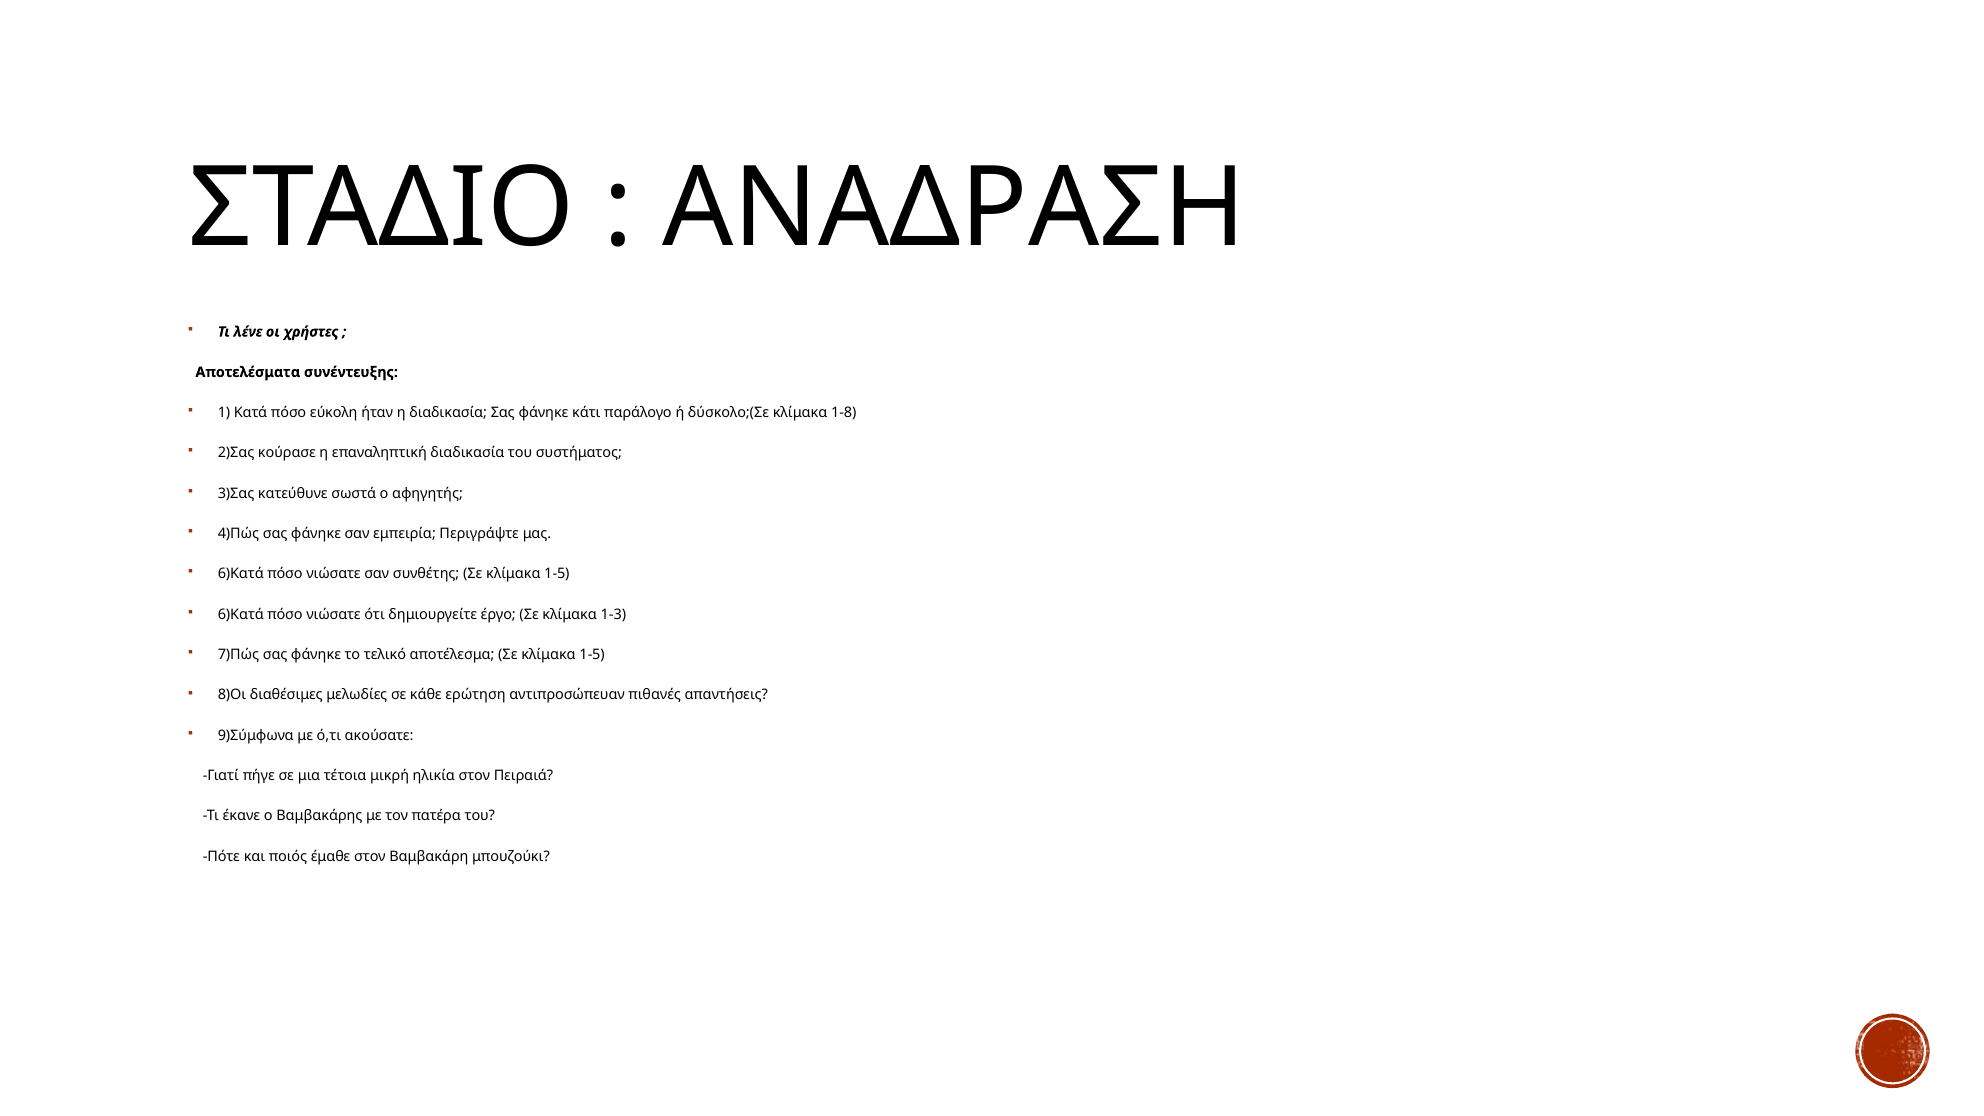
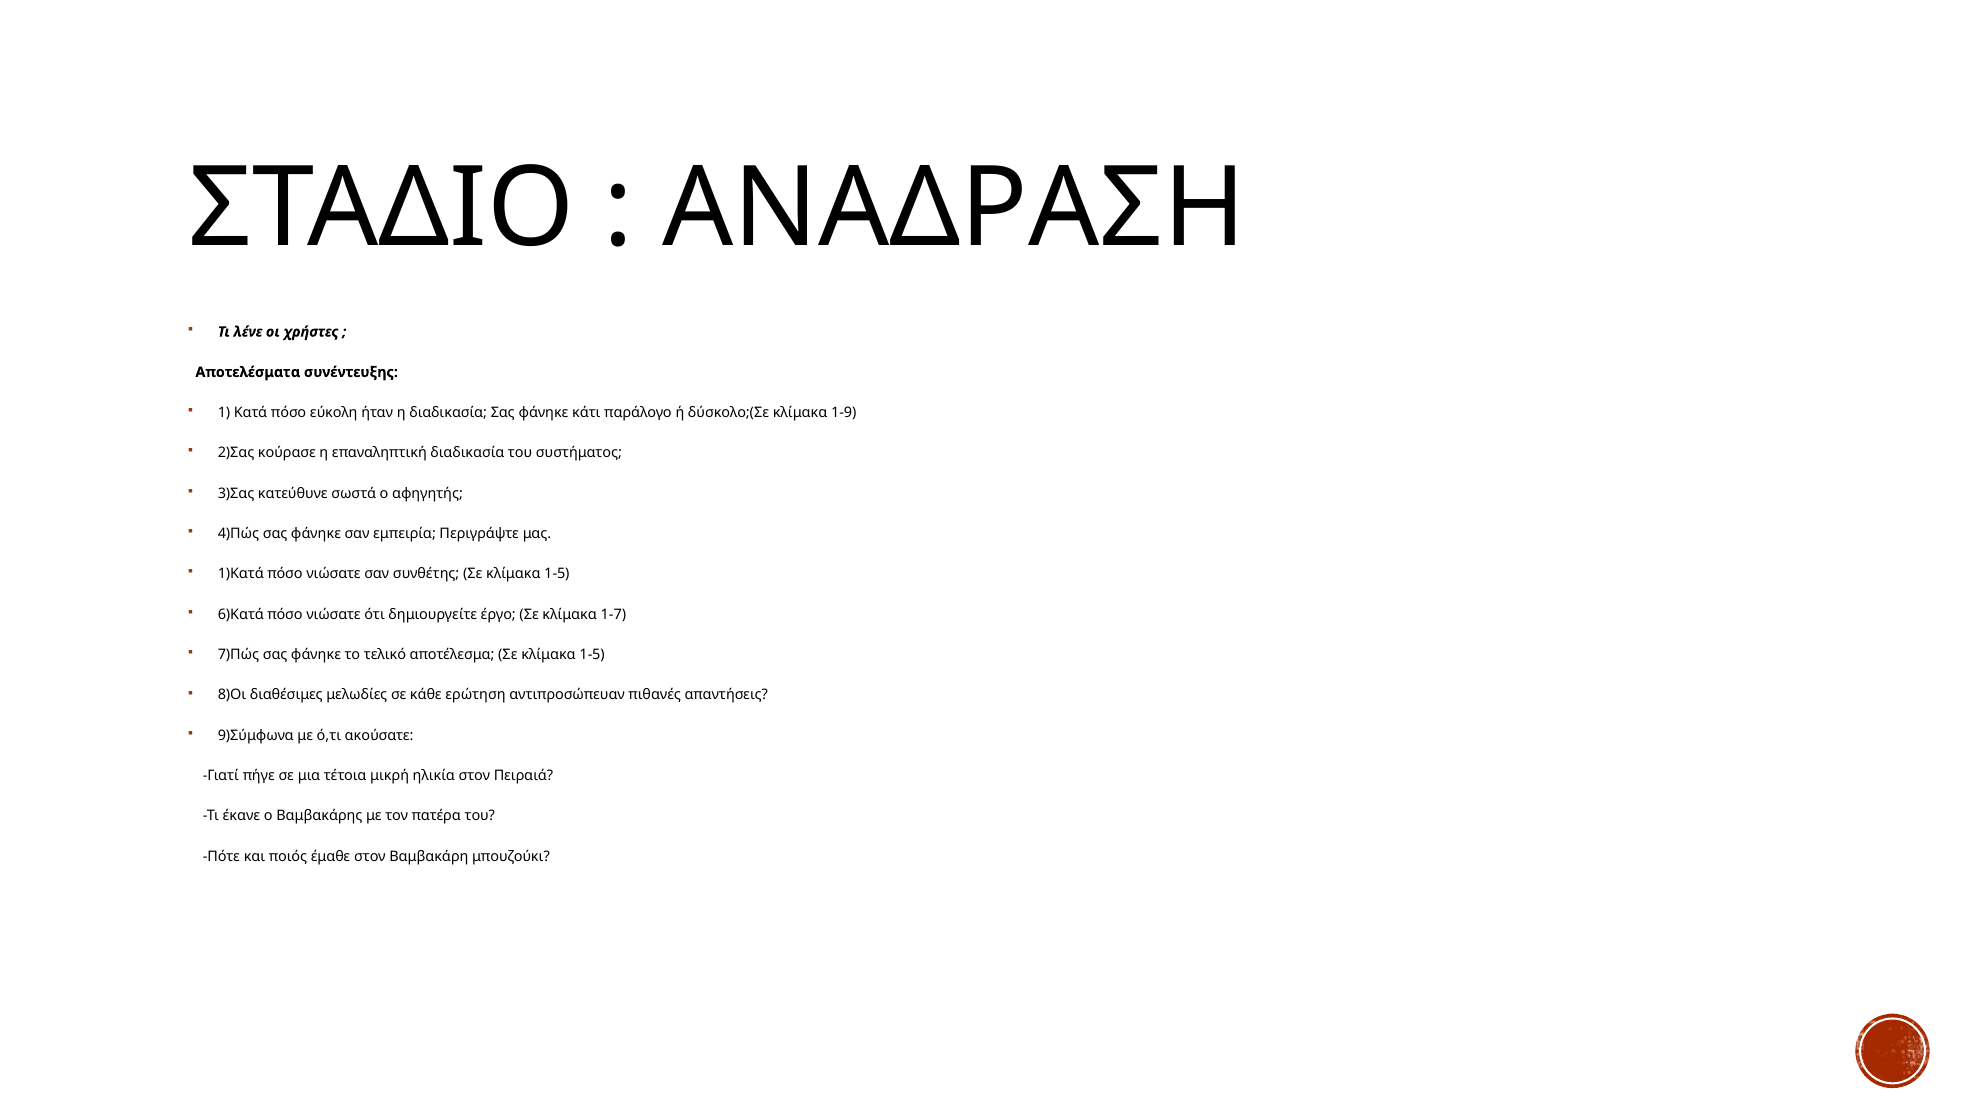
1-8: 1-8 -> 1-9 (844, 413)
6)Κατά: 6)Κατά -> 1)Κατά (241, 574)
1-3: 1-3 -> 1-7 (613, 614)
